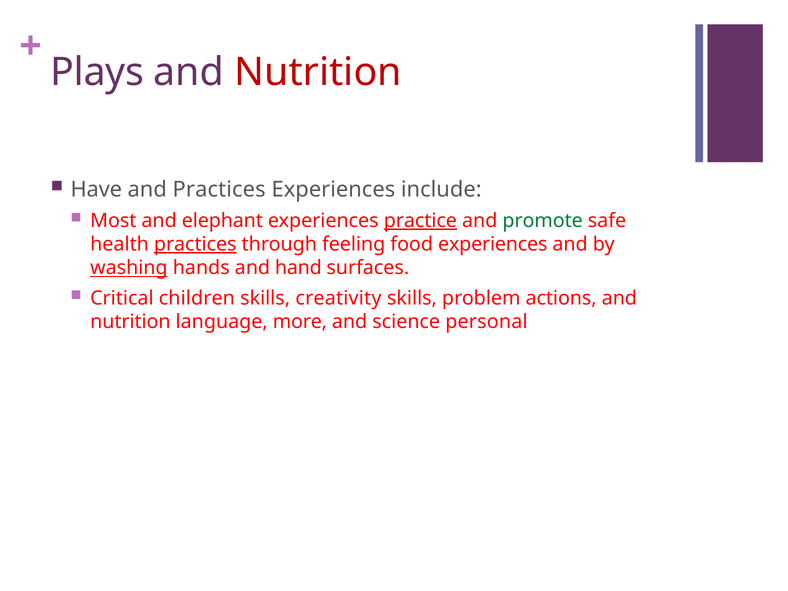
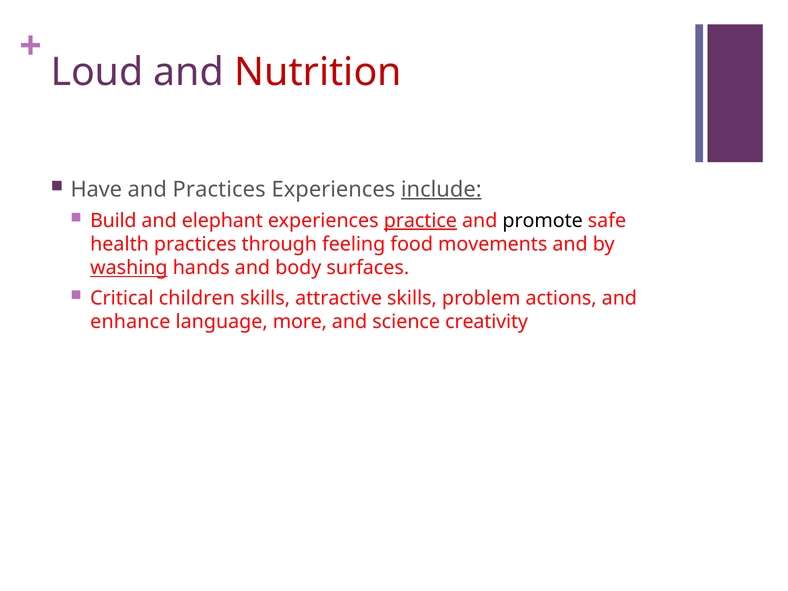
Plays: Plays -> Loud (97, 72)
include underline: none -> present (441, 189)
Most: Most -> Build (113, 221)
promote colour: green -> black (543, 221)
practices underline: present -> none (195, 244)
food experiences: experiences -> movements (493, 244)
hand: hand -> body (298, 268)
creativity: creativity -> attractive (339, 298)
nutrition: nutrition -> enhance (130, 322)
personal: personal -> creativity (487, 322)
